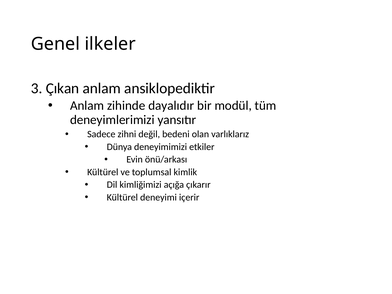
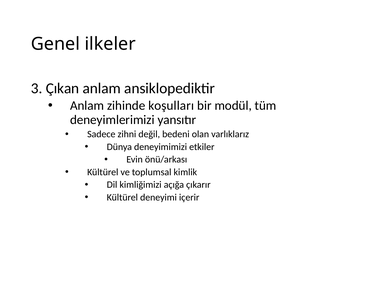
dayalıdır: dayalıdır -> koşulları (171, 106)
